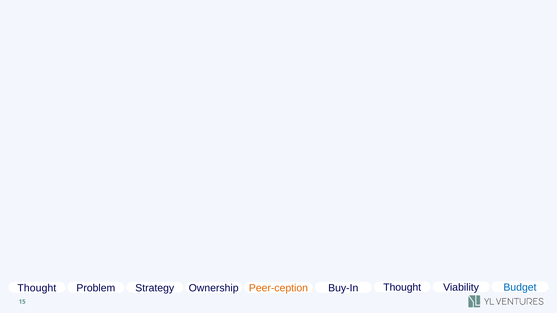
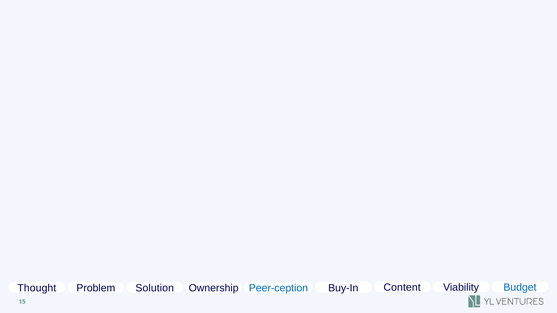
Thought: Thought -> Content (402, 288)
Strategy: Strategy -> Solution (155, 288)
Peer-ception colour: orange -> blue (278, 288)
